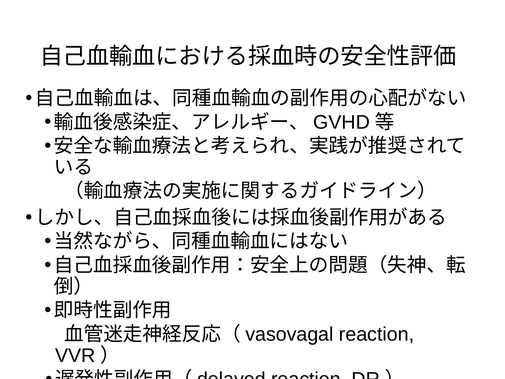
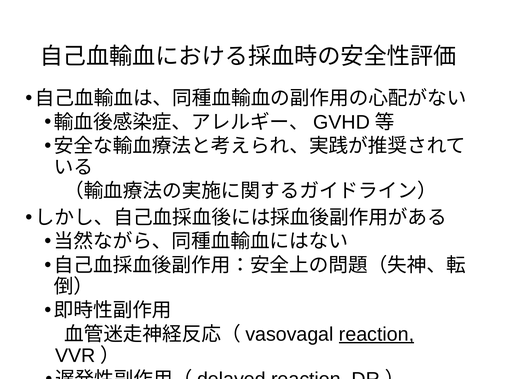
reaction underline: none -> present (377, 334)
